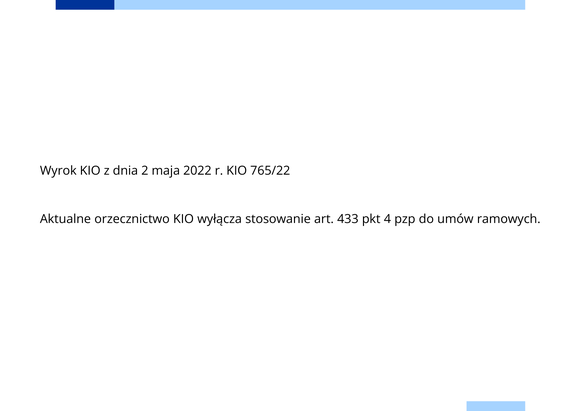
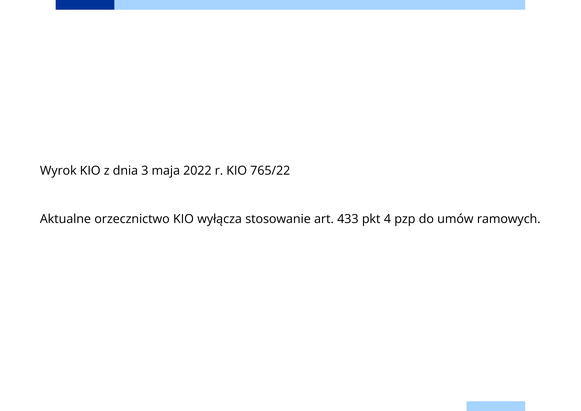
2: 2 -> 3 (145, 170)
